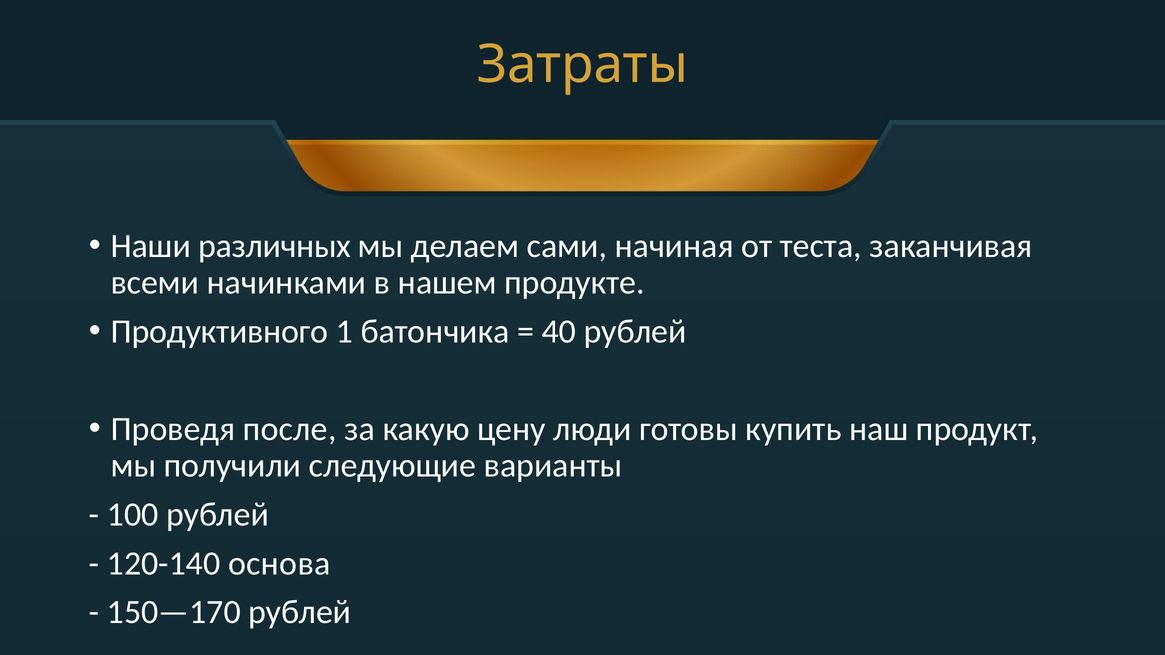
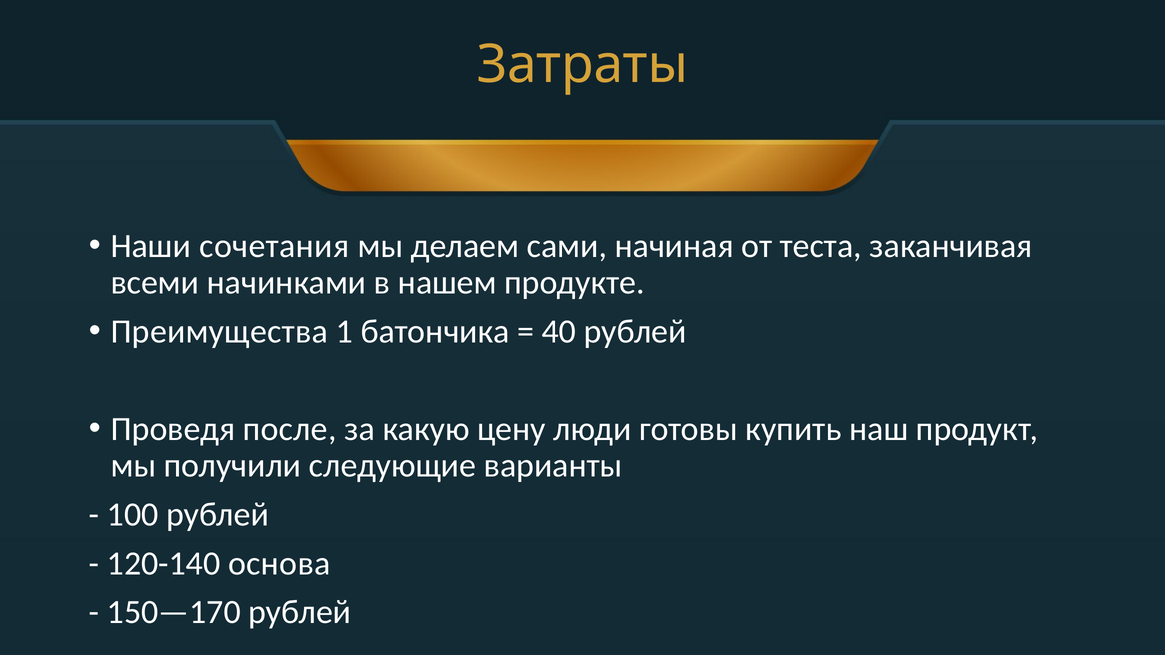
различных: различных -> сочетания (274, 246)
Продуктивного: Продуктивного -> Преимущества (219, 332)
